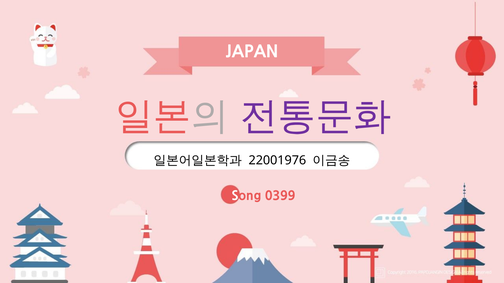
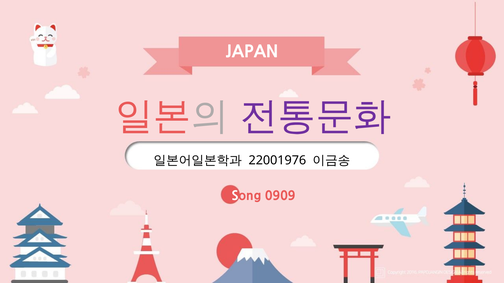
0399: 0399 -> 0909 (280, 196)
